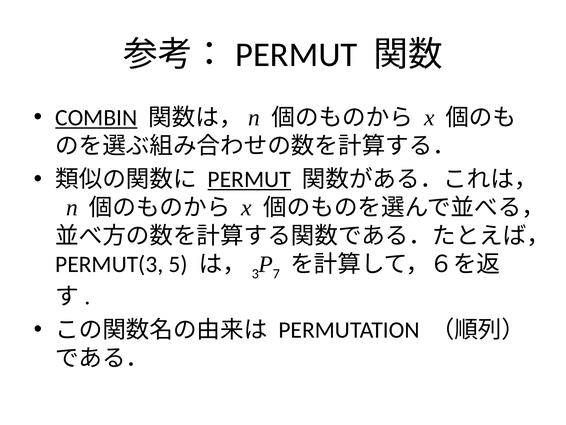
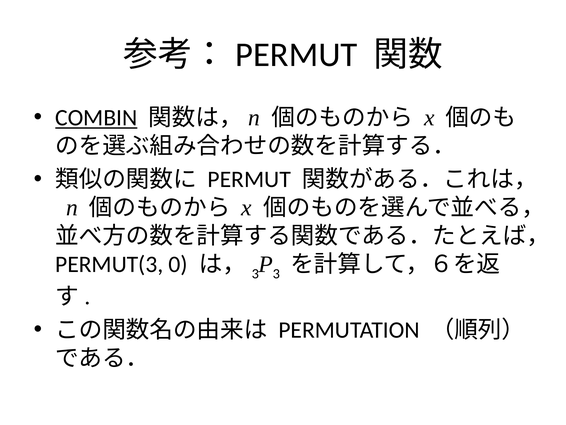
PERMUT underline: present -> none (249, 179)
5: 5 -> 0 (178, 264)
7: 7 -> 3 (276, 273)
